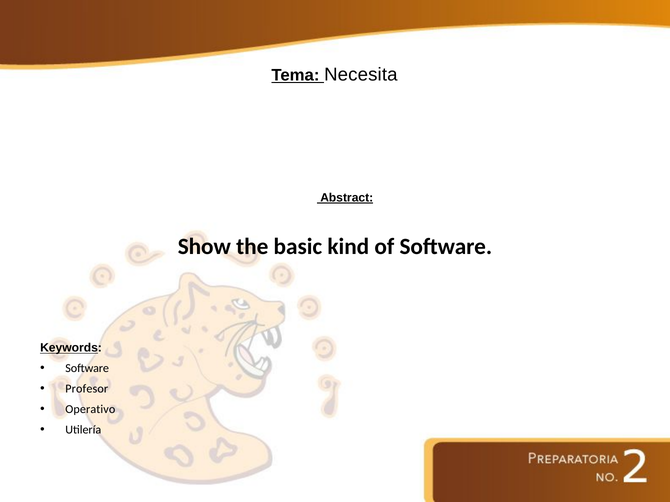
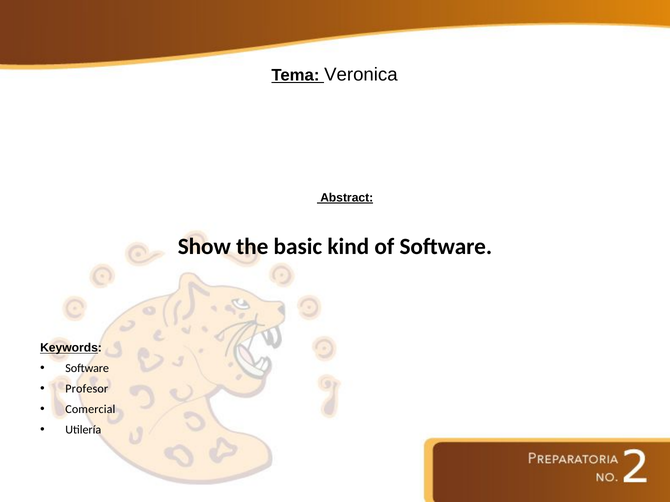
Necesita: Necesita -> Veronica (361, 75)
Operativo: Operativo -> Comercial (90, 410)
